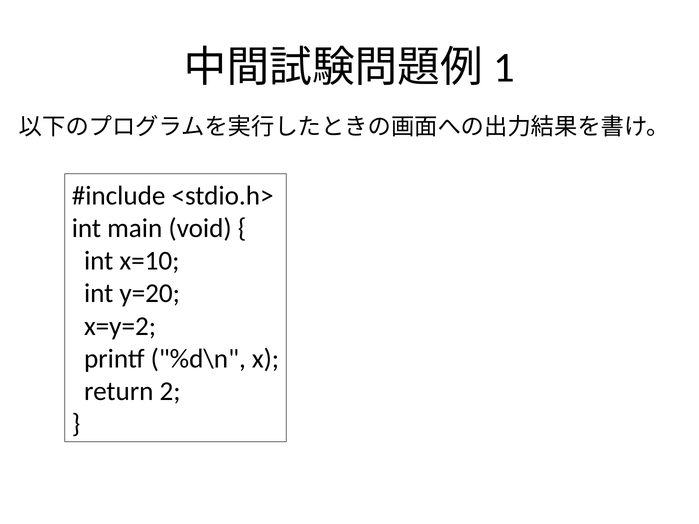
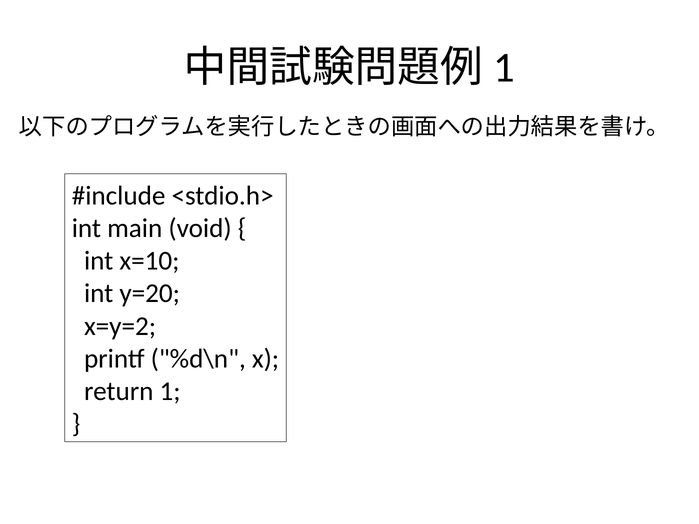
2: 2 -> 1 (170, 392)
